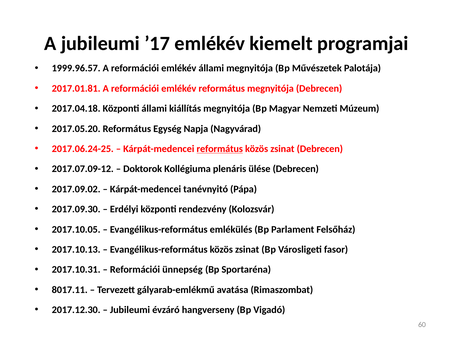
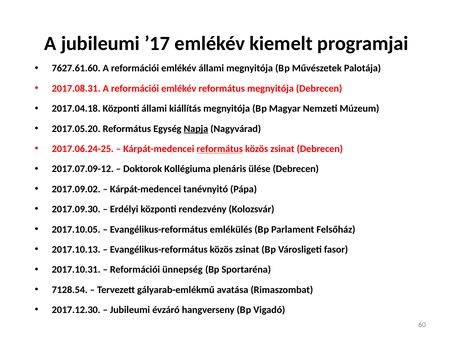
1999.96.57: 1999.96.57 -> 7627.61.60 (76, 68)
2017.01.81: 2017.01.81 -> 2017.08.31 (76, 88)
Napja underline: none -> present (196, 129)
8017.11: 8017.11 -> 7128.54 (70, 290)
